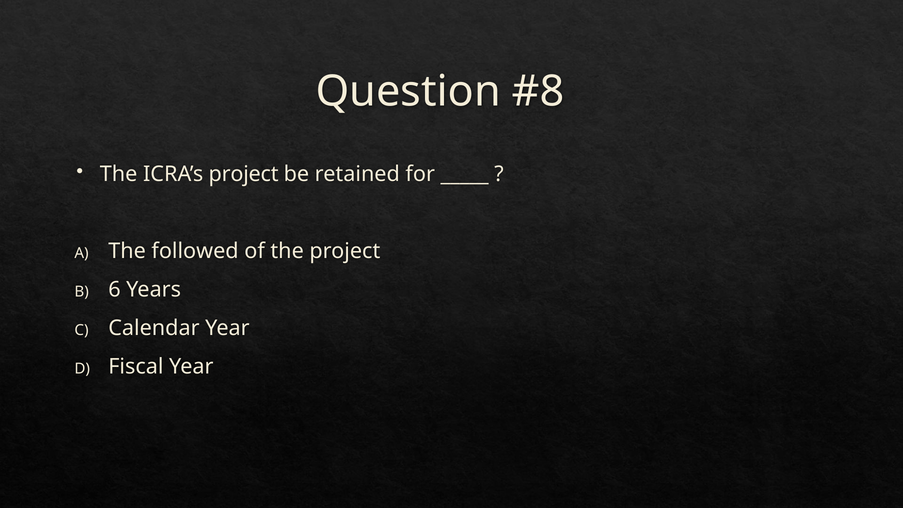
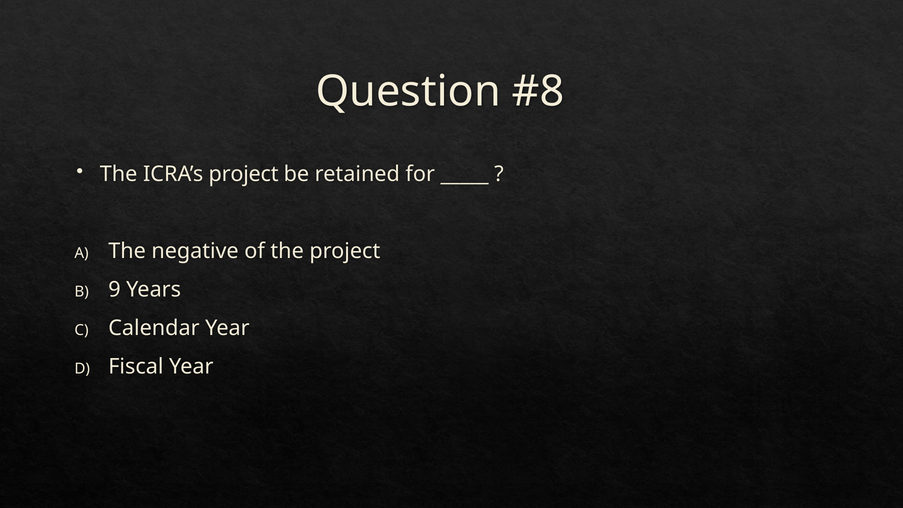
followed: followed -> negative (195, 251)
6: 6 -> 9 (114, 290)
